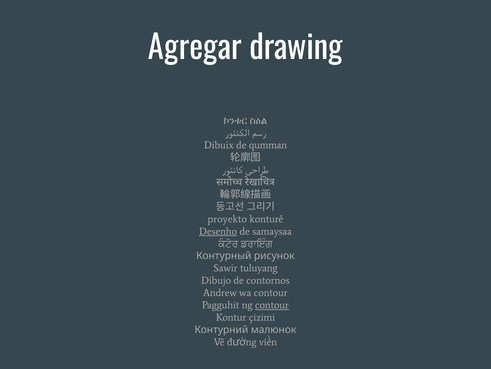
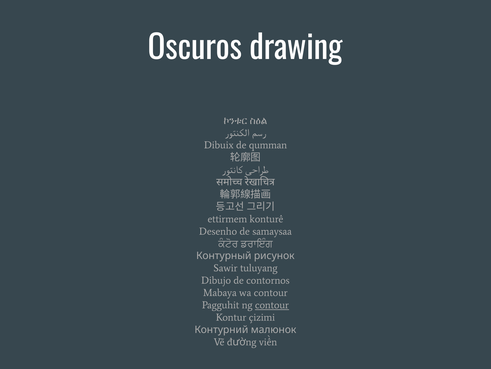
Agregar: Agregar -> Oscuros (195, 48)
proyekto: proyekto -> ettirmem (227, 219)
Desenho underline: present -> none (218, 231)
Andrew: Andrew -> Mabaya (220, 292)
